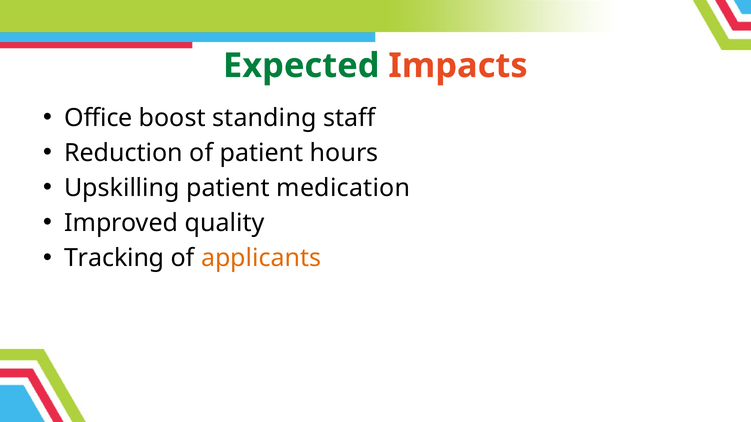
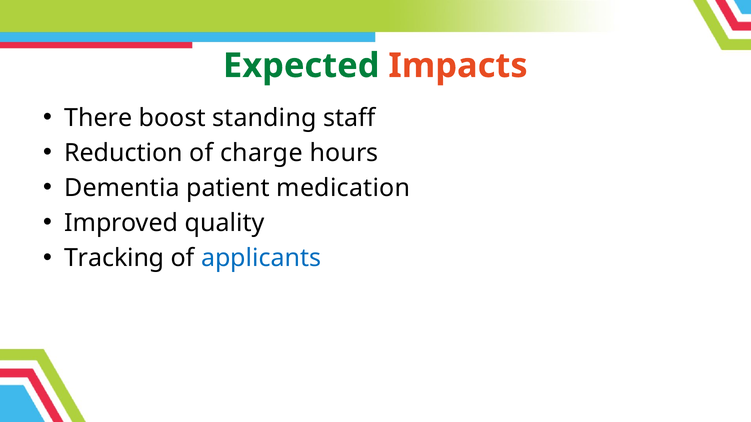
Office: Office -> There (98, 118)
of patient: patient -> charge (261, 153)
Upskilling: Upskilling -> Dementia (122, 188)
applicants colour: orange -> blue (261, 258)
